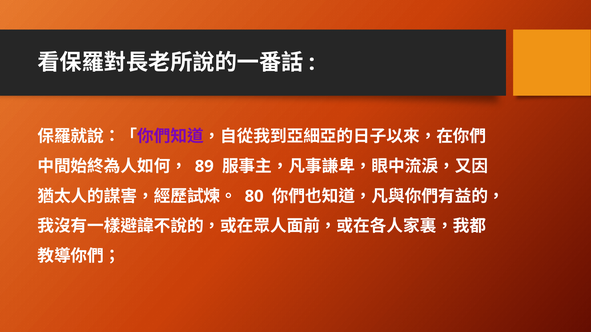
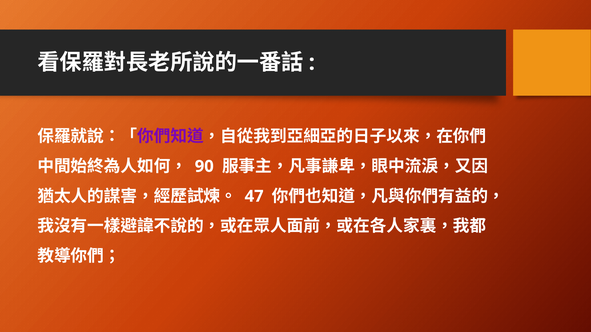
89: 89 -> 90 (204, 167)
80: 80 -> 47 (254, 197)
